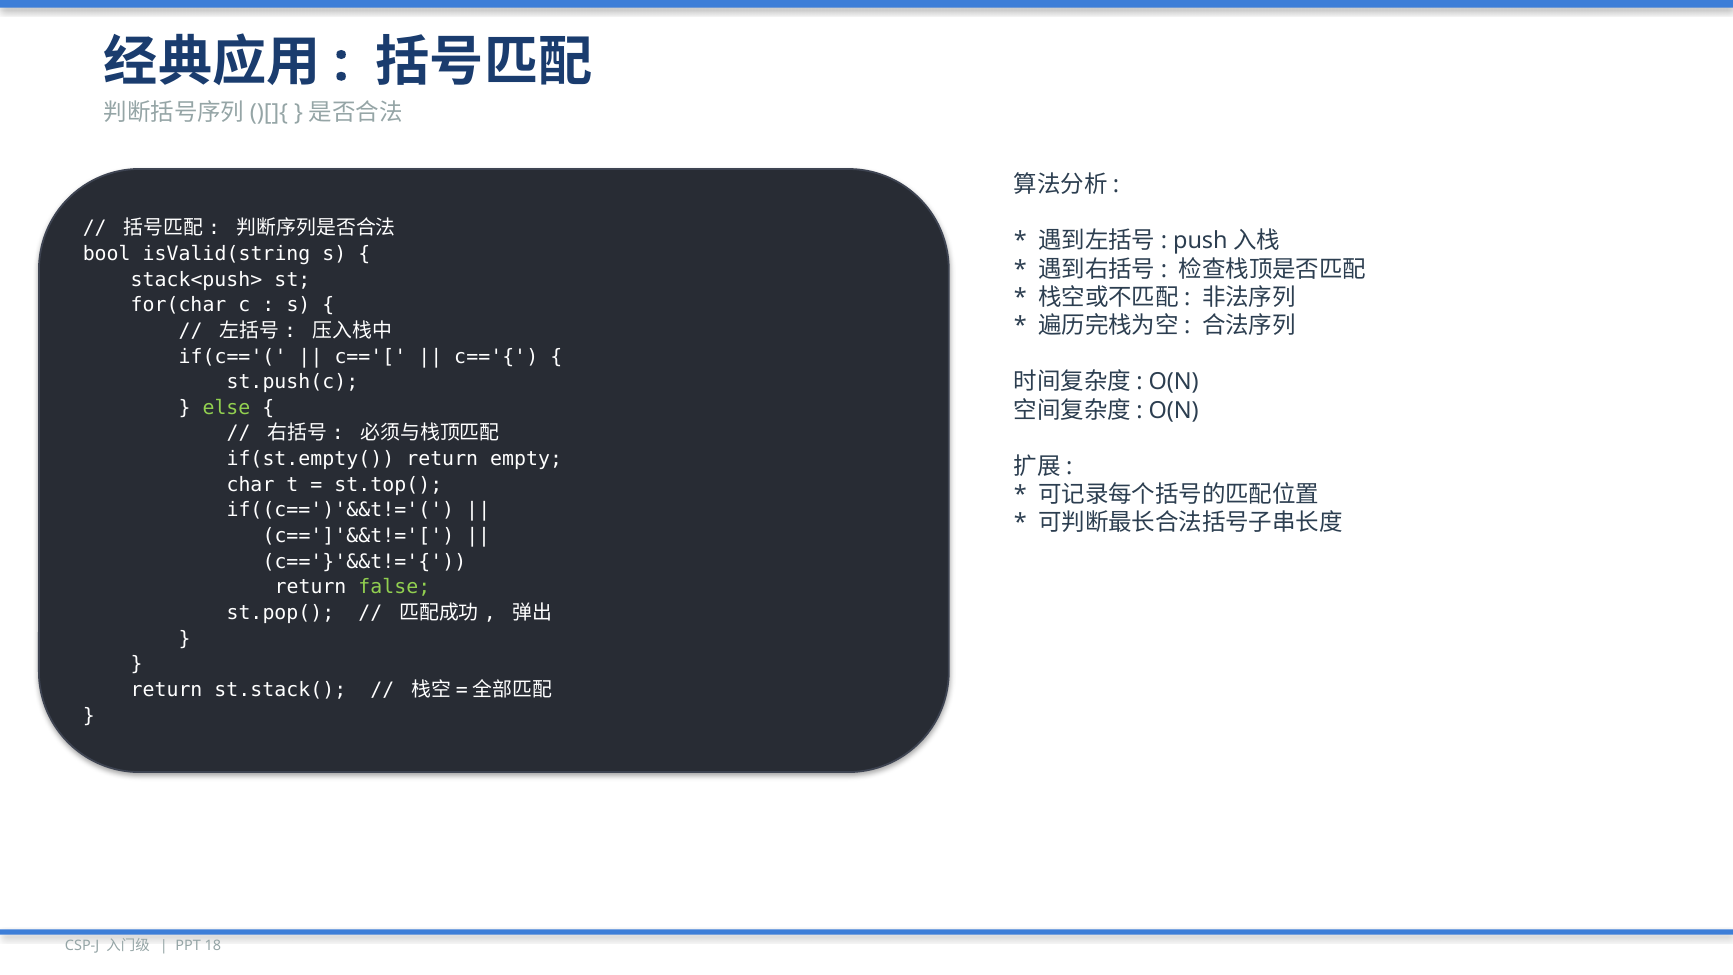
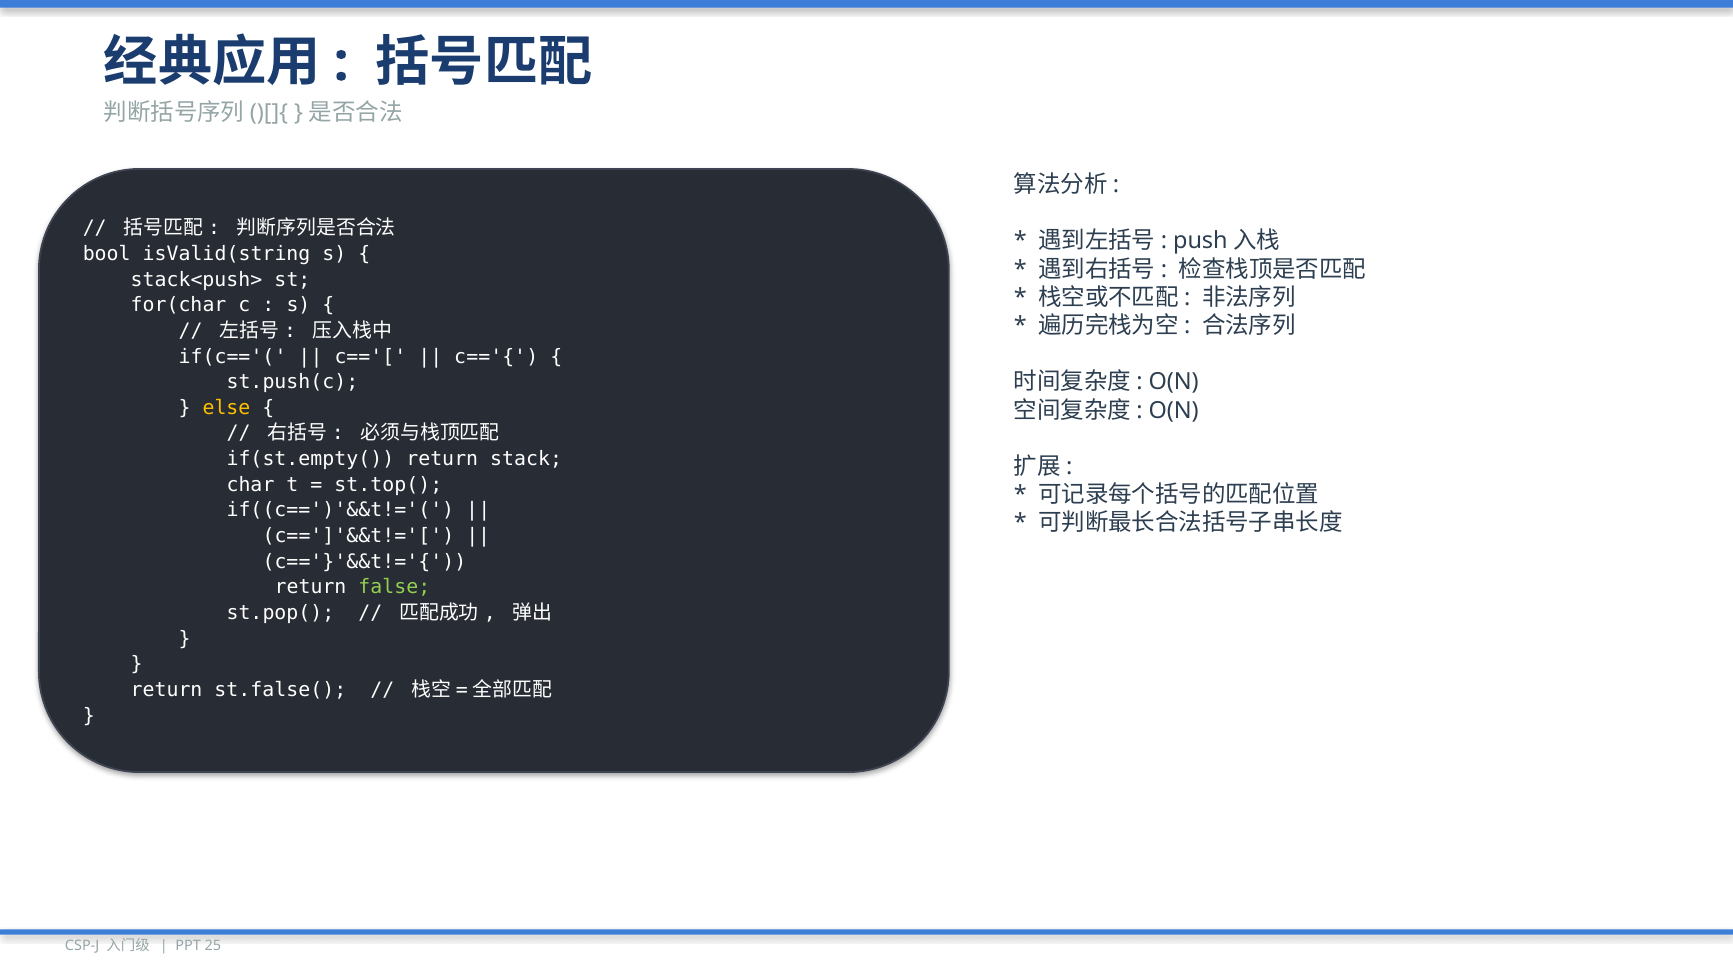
else colour: light green -> yellow (226, 408)
empty: empty -> stack (526, 459)
st.stack(: st.stack( -> st.false( (280, 690)
18: 18 -> 25 (213, 945)
